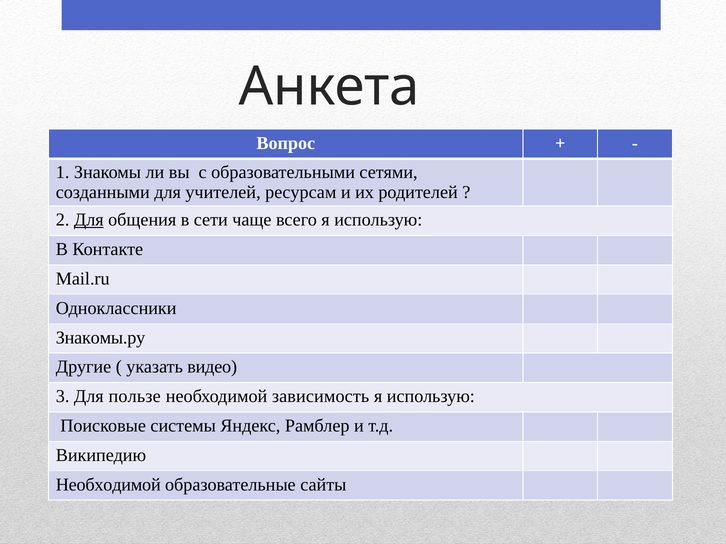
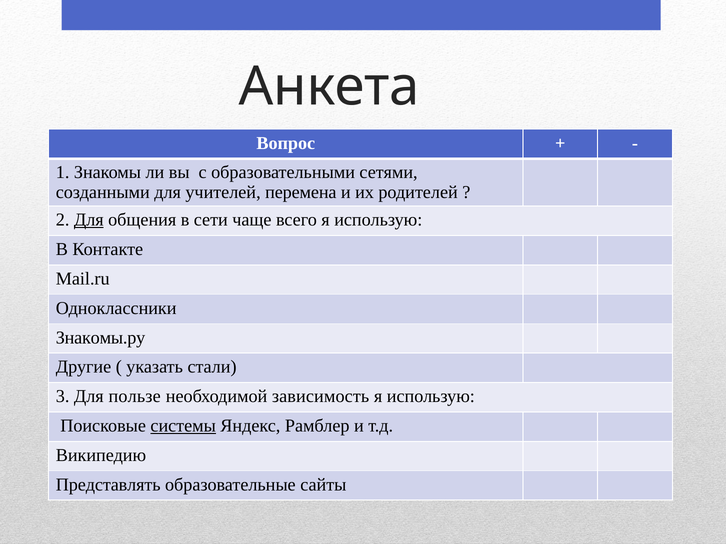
ресурсам: ресурсам -> перемена (301, 193)
видео: видео -> стали (212, 367)
системы underline: none -> present (183, 426)
Необходимой: Необходимой -> Представлять (108, 485)
